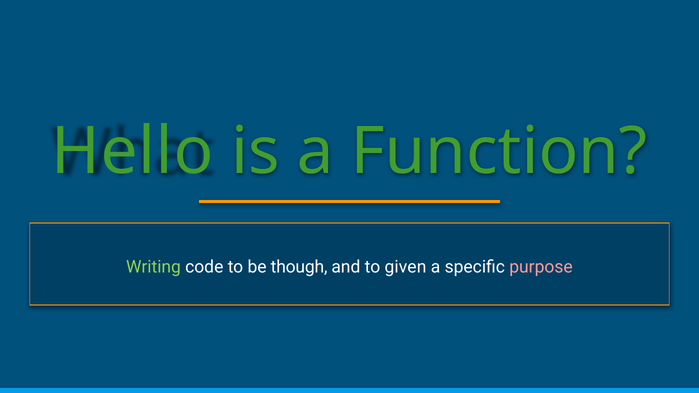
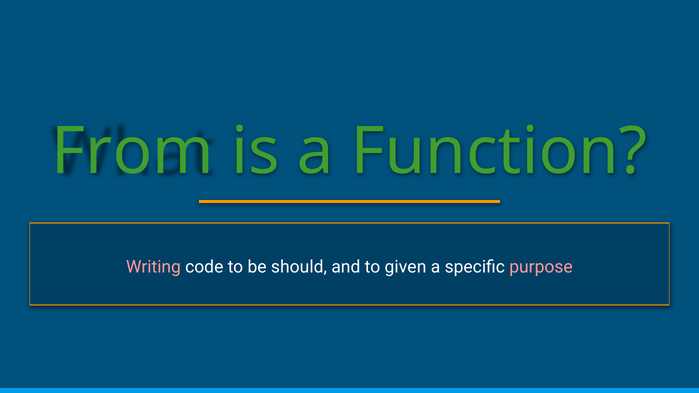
Hello: Hello -> From (133, 151)
Writing colour: light green -> pink (153, 267)
though: though -> should (299, 267)
